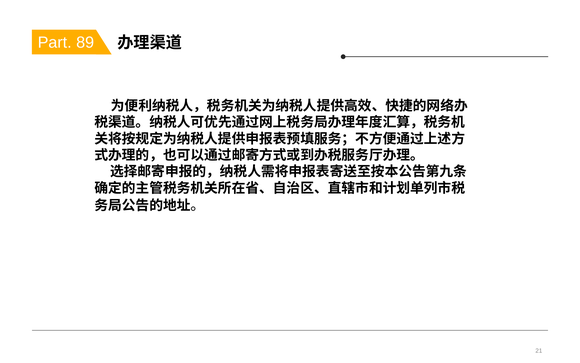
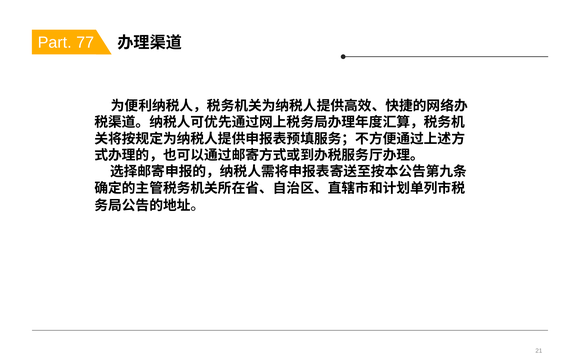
89: 89 -> 77 (85, 43)
